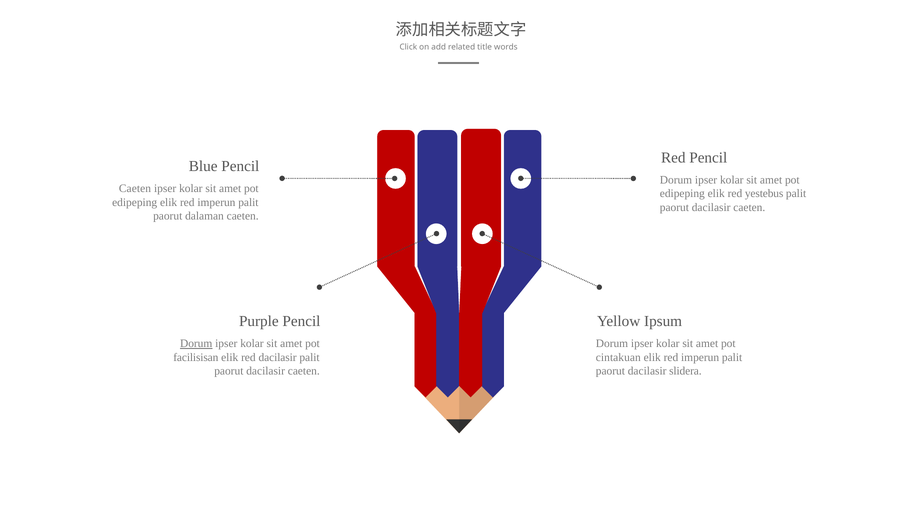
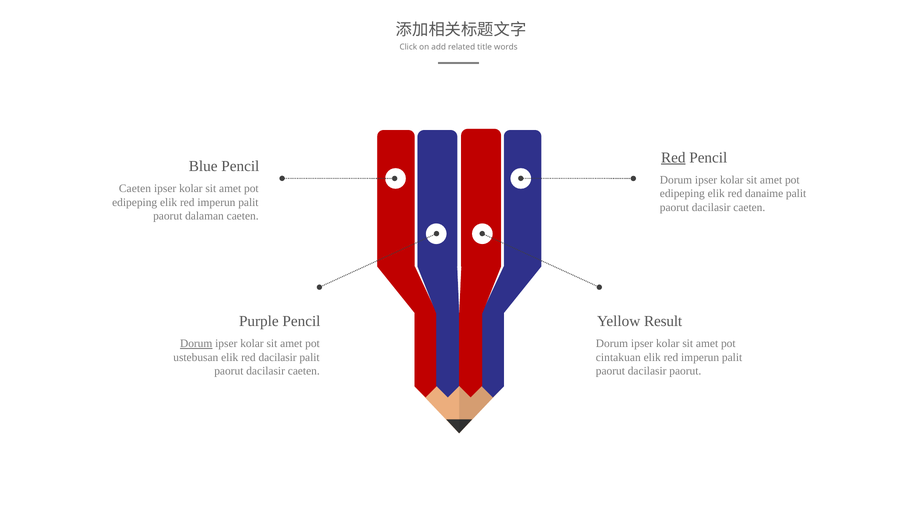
Red underline: none -> present (673, 158)
yestebus: yestebus -> danaime (764, 194)
Ipsum: Ipsum -> Result (663, 321)
facilisisan: facilisisan -> ustebusan (196, 357)
dacilasir slidera: slidera -> paorut (685, 371)
